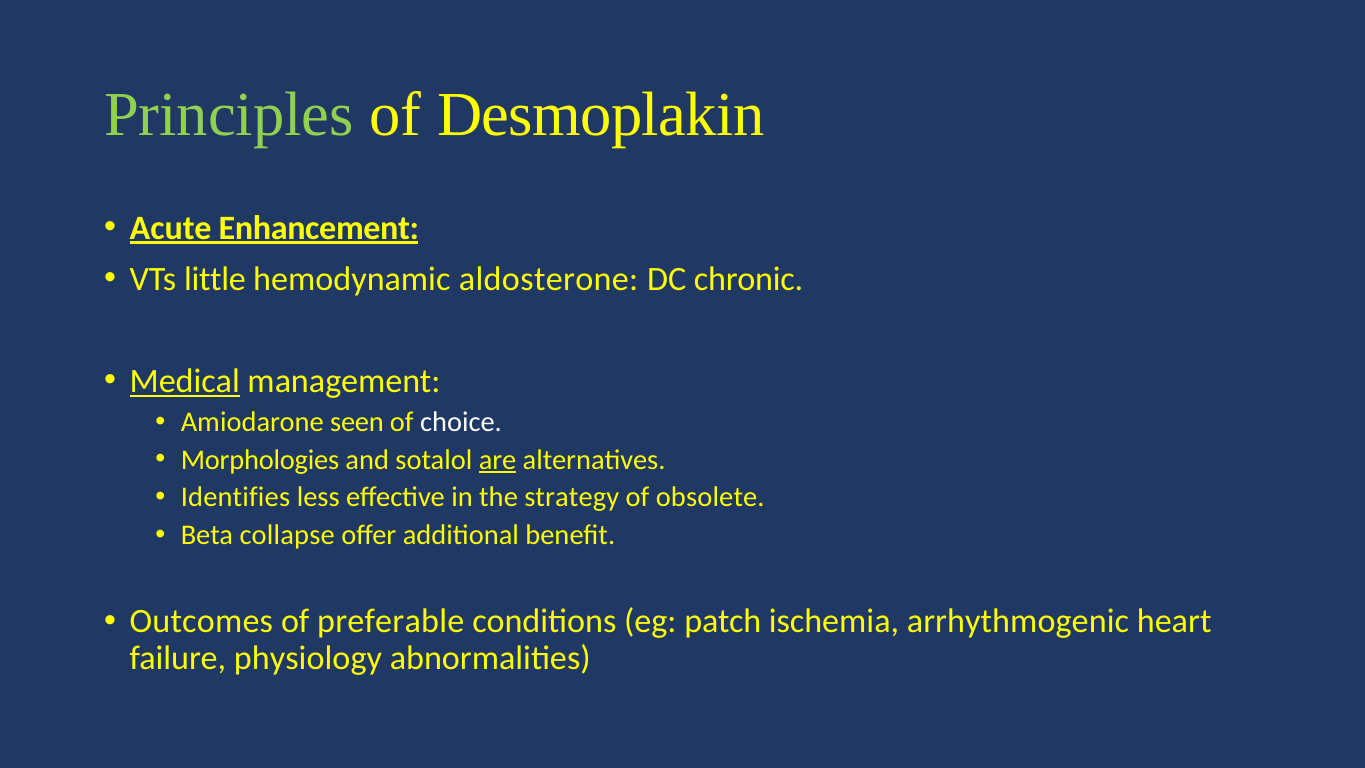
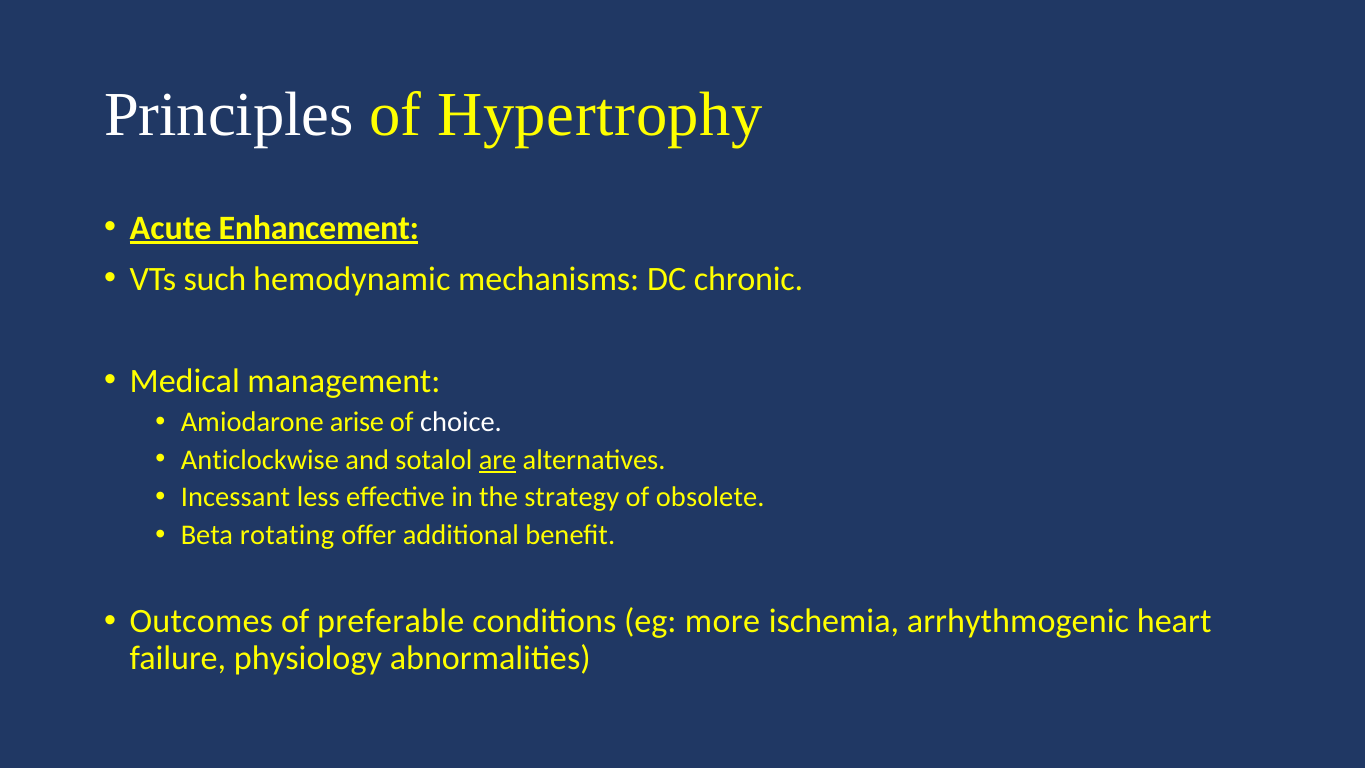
Principles colour: light green -> white (229, 115)
Desmoplakin: Desmoplakin -> Hypertrophy (600, 115)
little: little -> such (215, 279)
aldosterone: aldosterone -> mechanisms (549, 279)
Medical underline: present -> none (185, 381)
seen: seen -> arise (357, 422)
Morphologies: Morphologies -> Anticlockwise (260, 460)
Identifies: Identifies -> Incessant (236, 497)
collapse: collapse -> rotating (287, 535)
patch: patch -> more (723, 621)
